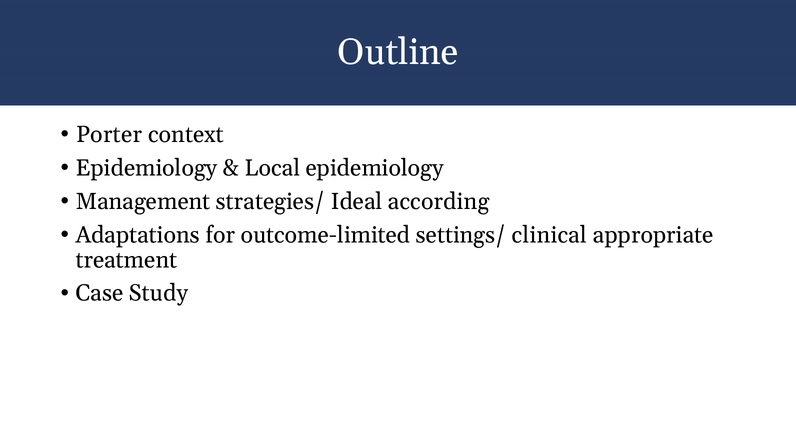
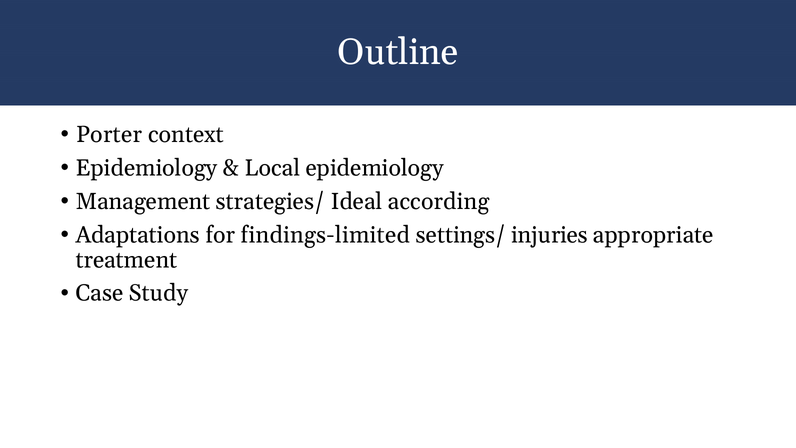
outcome-limited: outcome-limited -> findings-limited (325, 235)
clinical: clinical -> injuries (550, 235)
